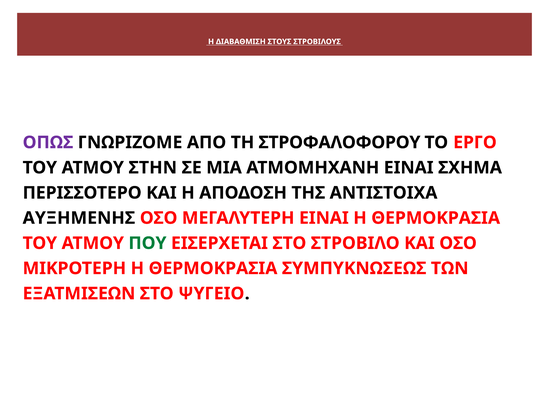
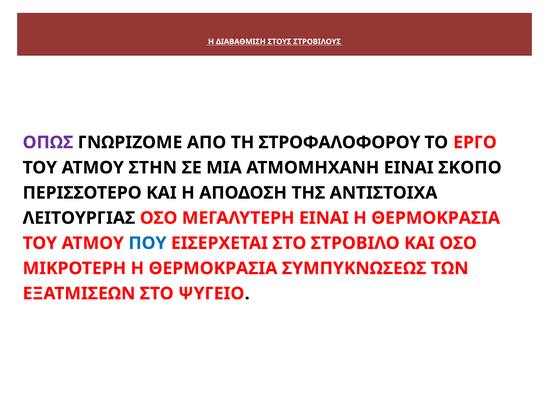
ΣΧΗΜΑ: ΣΧΗΜΑ -> ΣΚΟΠΟ (470, 168)
ΑΥΞΗΜΕΝΗΣ: ΑΥΞΗΜΕΝΗΣ -> ΛΕΙΤΟΥΡΓΙΑΣ (79, 218)
ΠΟΥ colour: green -> blue (147, 244)
